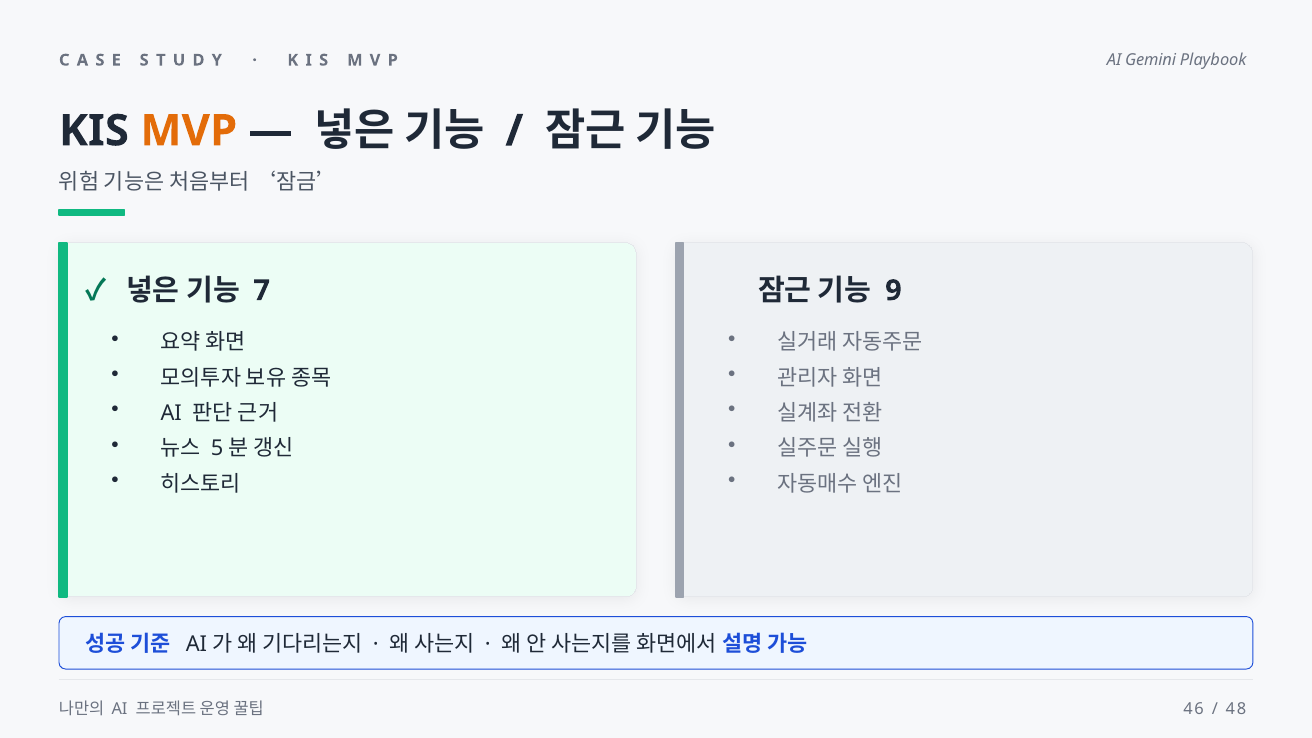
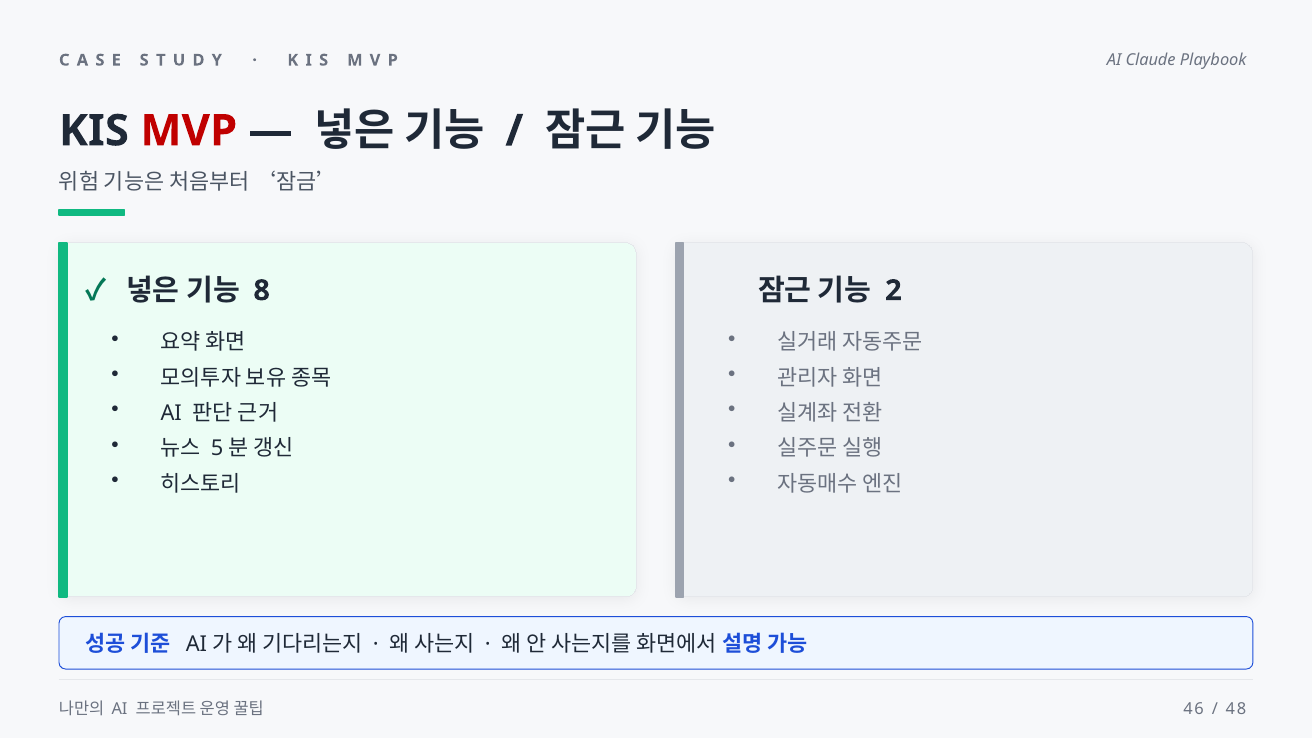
Gemini: Gemini -> Claude (1151, 60)
MVP colour: orange -> red (189, 131)
9: 9 -> 2 (893, 291)
7: 7 -> 8 (262, 291)
